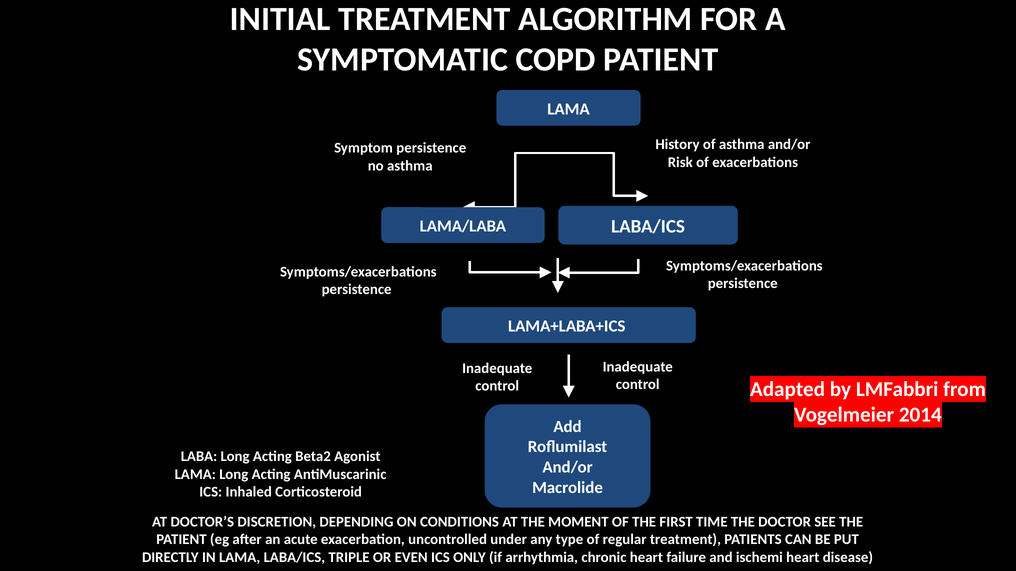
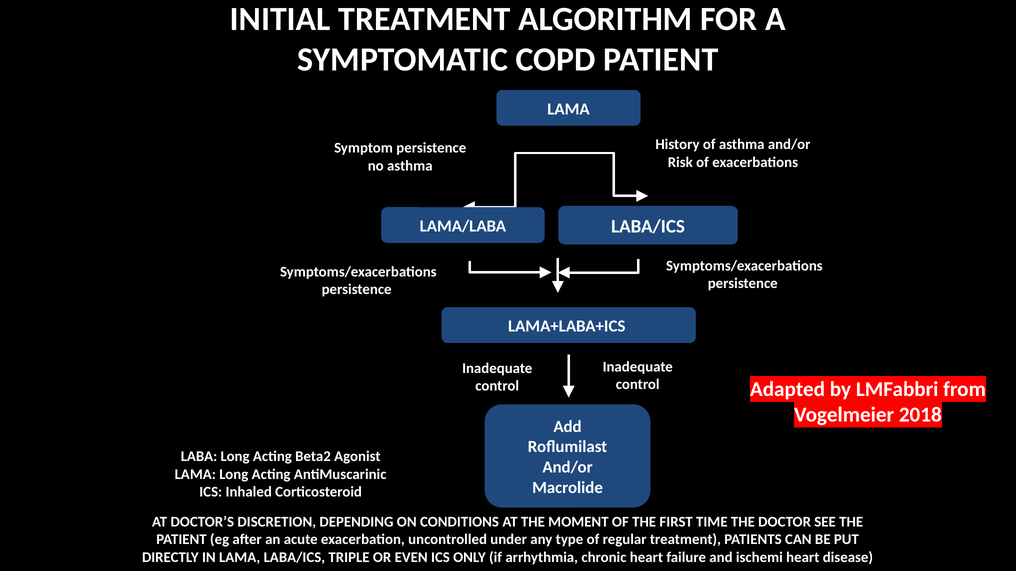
2014: 2014 -> 2018 (920, 415)
